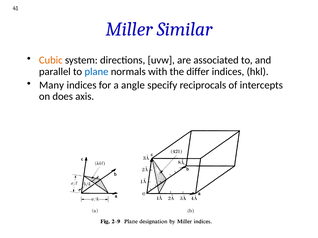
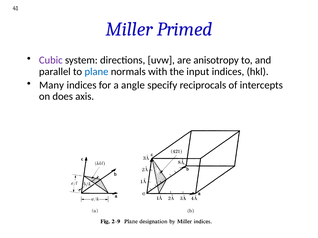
Similar: Similar -> Primed (185, 29)
Cubic colour: orange -> purple (51, 60)
associated: associated -> anisotropy (216, 60)
differ: differ -> input (198, 72)
